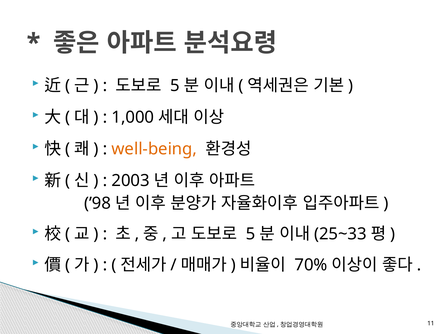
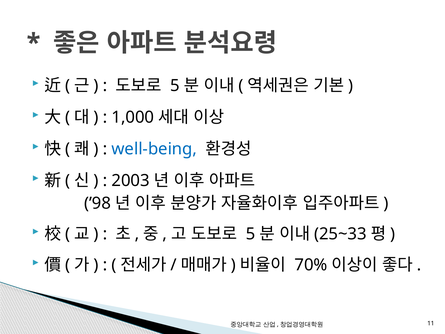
well-being colour: orange -> blue (154, 149)
